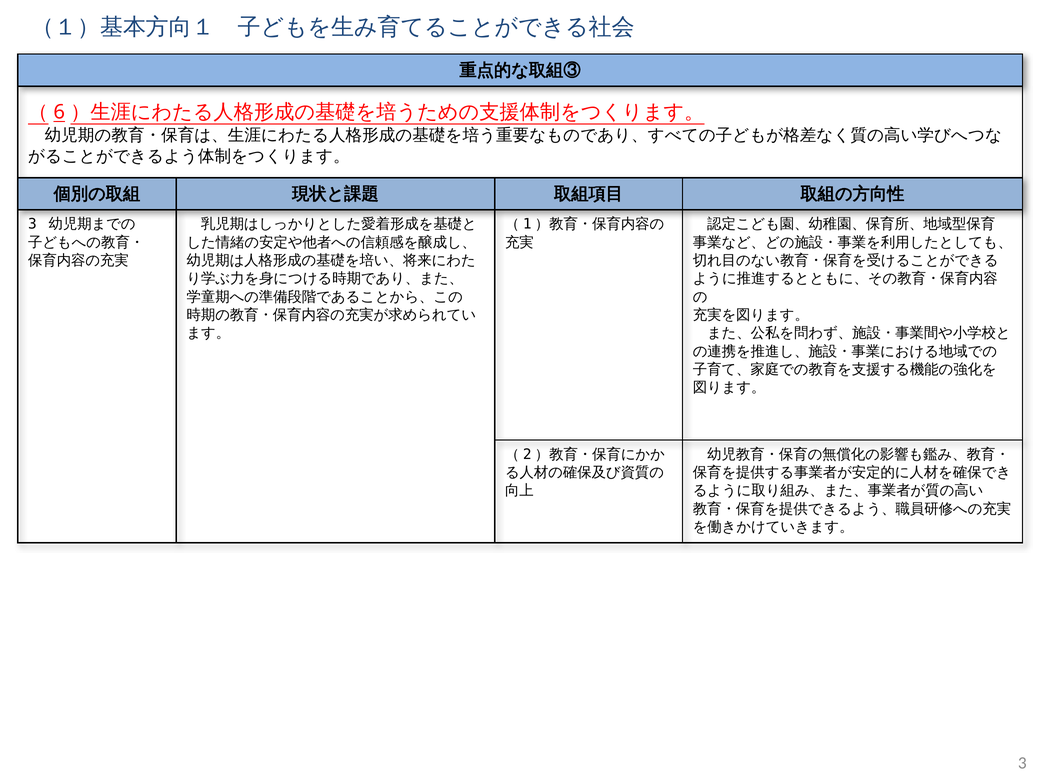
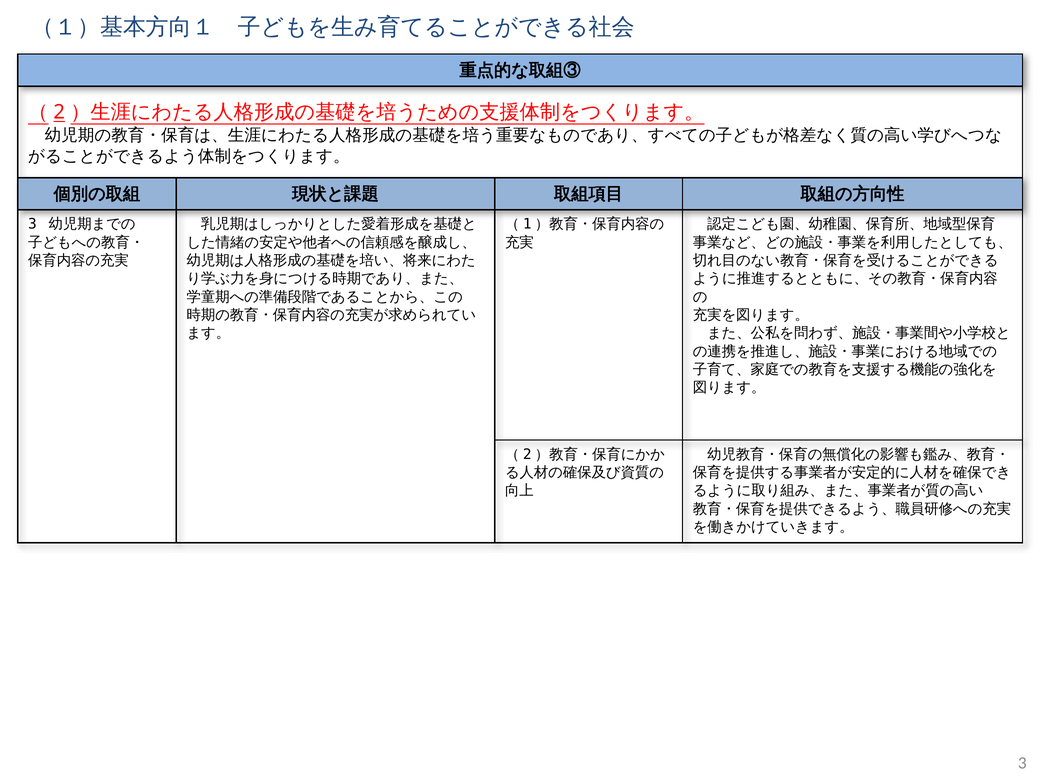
6: 6 -> 2 (59, 112)
